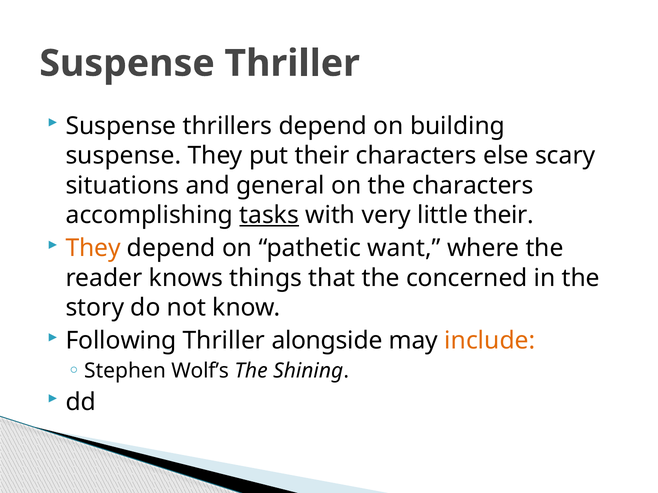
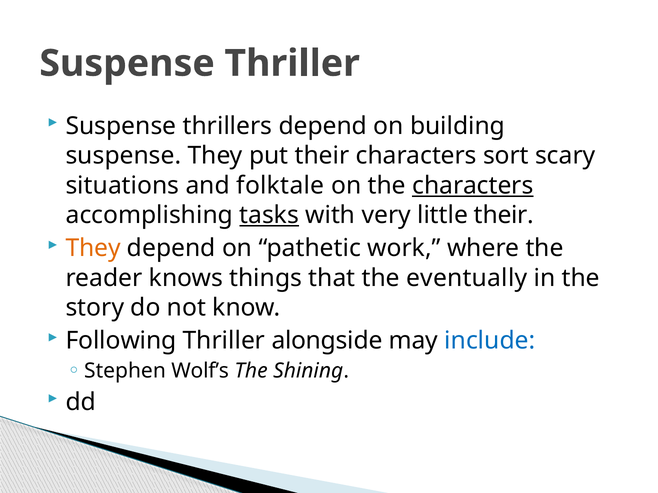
else: else -> sort (506, 156)
general: general -> folktale (280, 186)
characters underline: none -> present (473, 186)
want: want -> work (404, 249)
concerned: concerned -> eventually (467, 278)
include colour: orange -> blue (490, 341)
